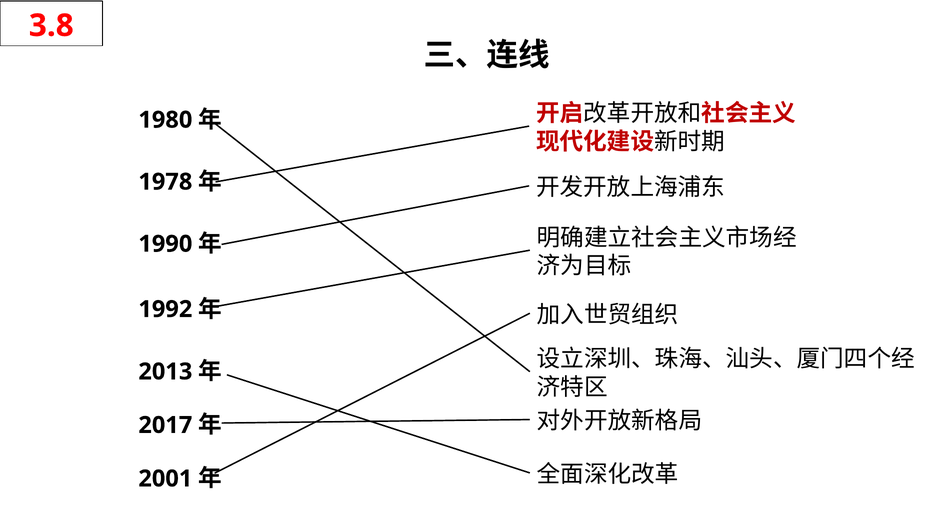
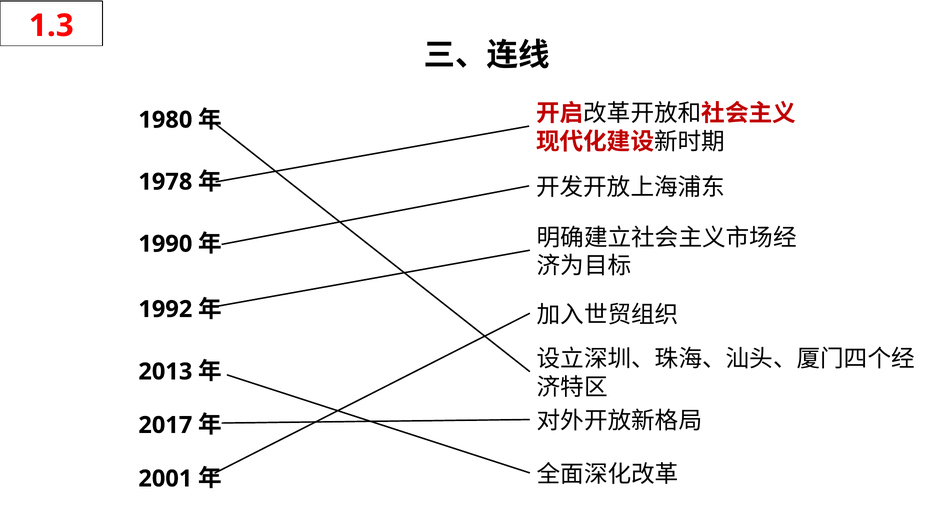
3.8: 3.8 -> 1.3 (51, 26)
